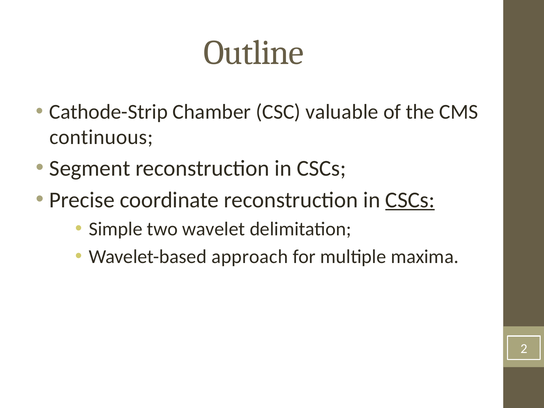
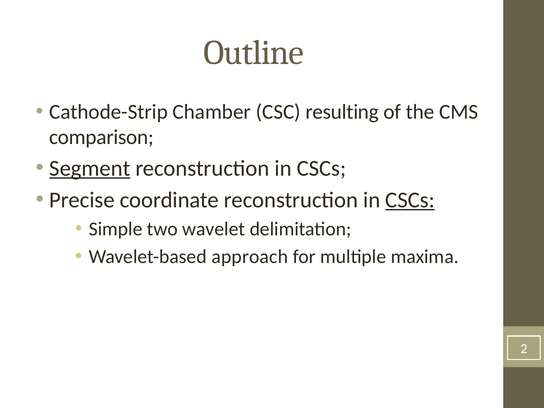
valuable: valuable -> resulting (342, 112)
continuous: continuous -> comparison (101, 137)
Segment underline: none -> present (90, 168)
